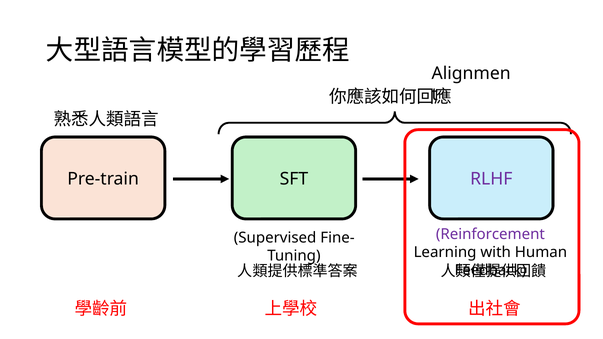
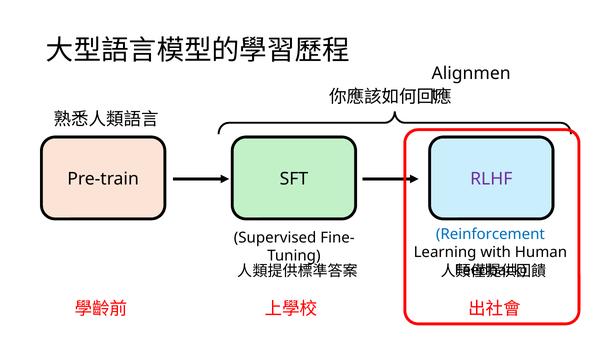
Reinforcement colour: purple -> blue (490, 234)
